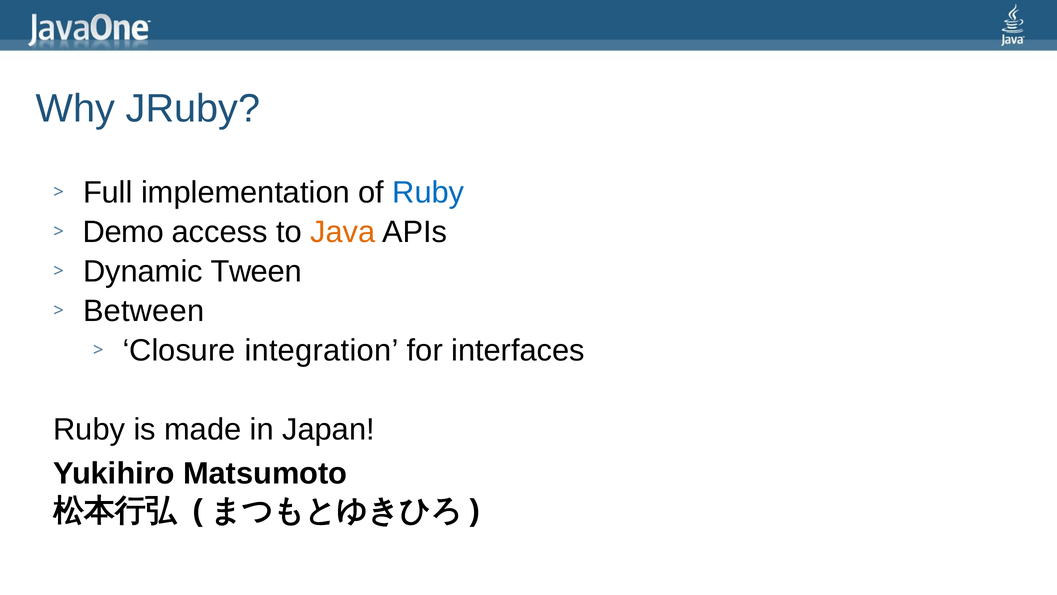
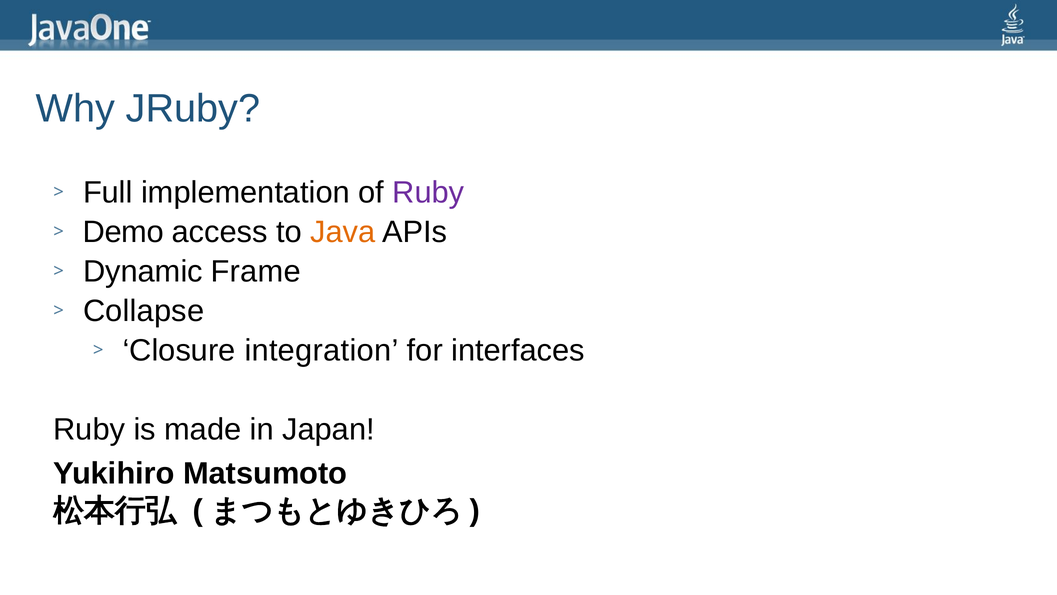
Ruby colour: blue -> purple (428, 193)
Tween: Tween -> Frame (256, 272)
Between: Between -> Collapse (144, 311)
